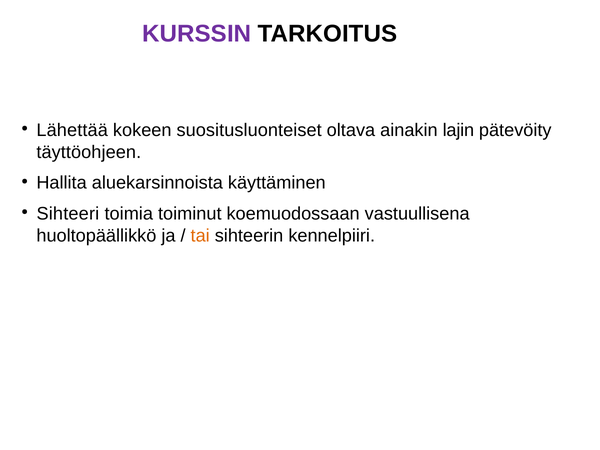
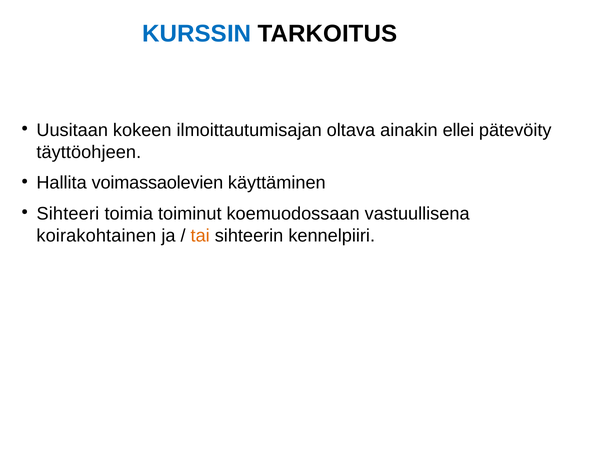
KURSSIN colour: purple -> blue (197, 34)
Lähettää: Lähettää -> Uusitaan (72, 130)
suositusluonteiset: suositusluonteiset -> ilmoittautumisajan (249, 130)
lajin: lajin -> ellei (458, 130)
aluekarsinnoista: aluekarsinnoista -> voimassaolevien (157, 183)
huoltopäällikkö: huoltopäällikkö -> koirakohtainen (96, 236)
